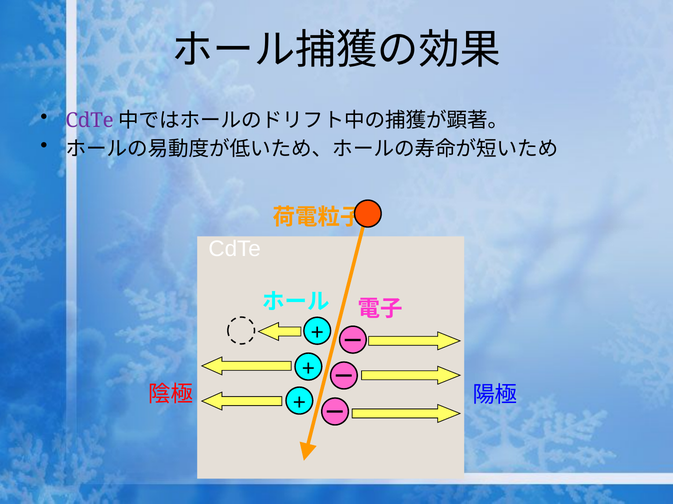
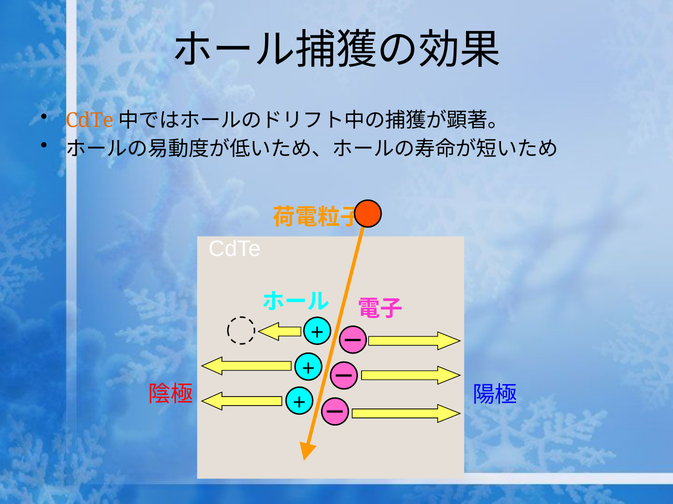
CdTe colour: purple -> orange (90, 120)
